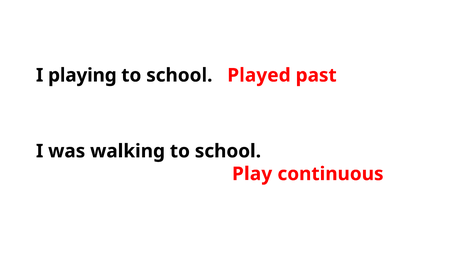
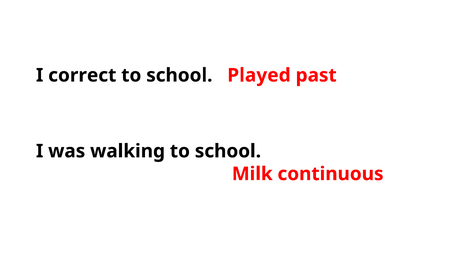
playing: playing -> correct (82, 75)
Play: Play -> Milk (252, 174)
